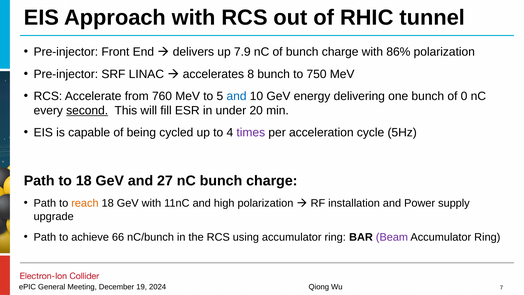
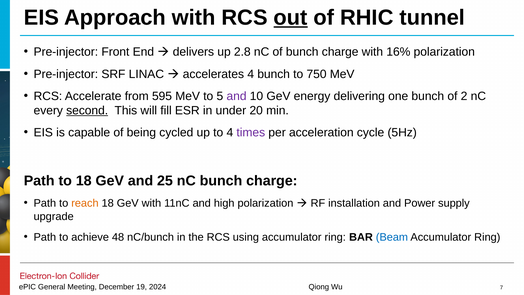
out underline: none -> present (291, 18)
7.9: 7.9 -> 2.8 (242, 52)
86%: 86% -> 16% (398, 52)
accelerates 8: 8 -> 4 (251, 74)
760: 760 -> 595 (162, 96)
and colour: blue -> purple (237, 96)
0: 0 -> 2 (464, 96)
27: 27 -> 25 (165, 181)
66: 66 -> 48 (118, 237)
Beam colour: purple -> blue (392, 237)
